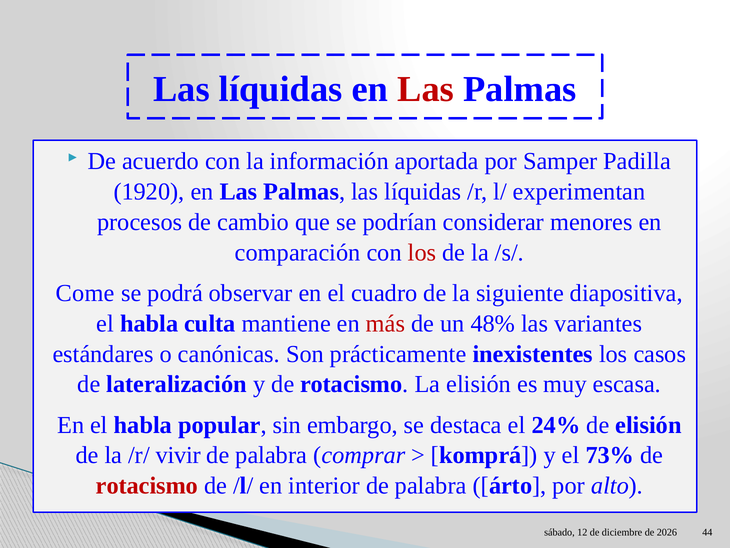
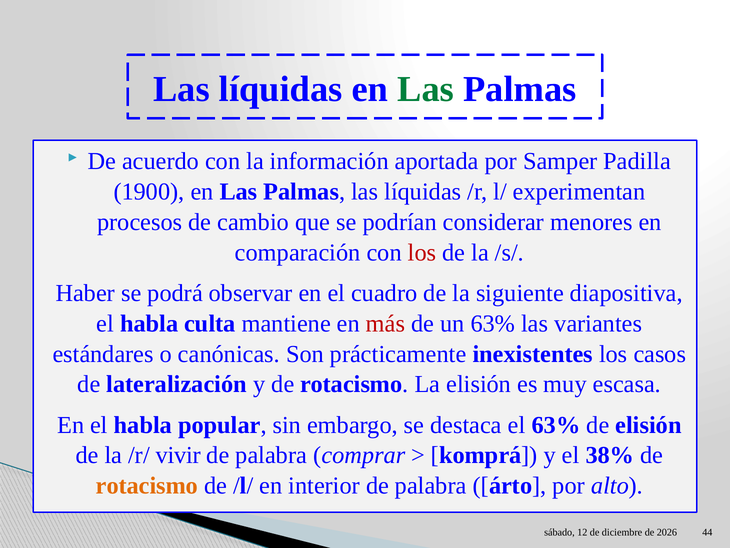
Las colour: red -> green (426, 89)
1920: 1920 -> 1900 (149, 191)
Come: Come -> Haber (85, 293)
un 48%: 48% -> 63% (493, 323)
el 24%: 24% -> 63% (556, 425)
73%: 73% -> 38% (610, 455)
rotacismo colour: red -> orange (147, 485)
